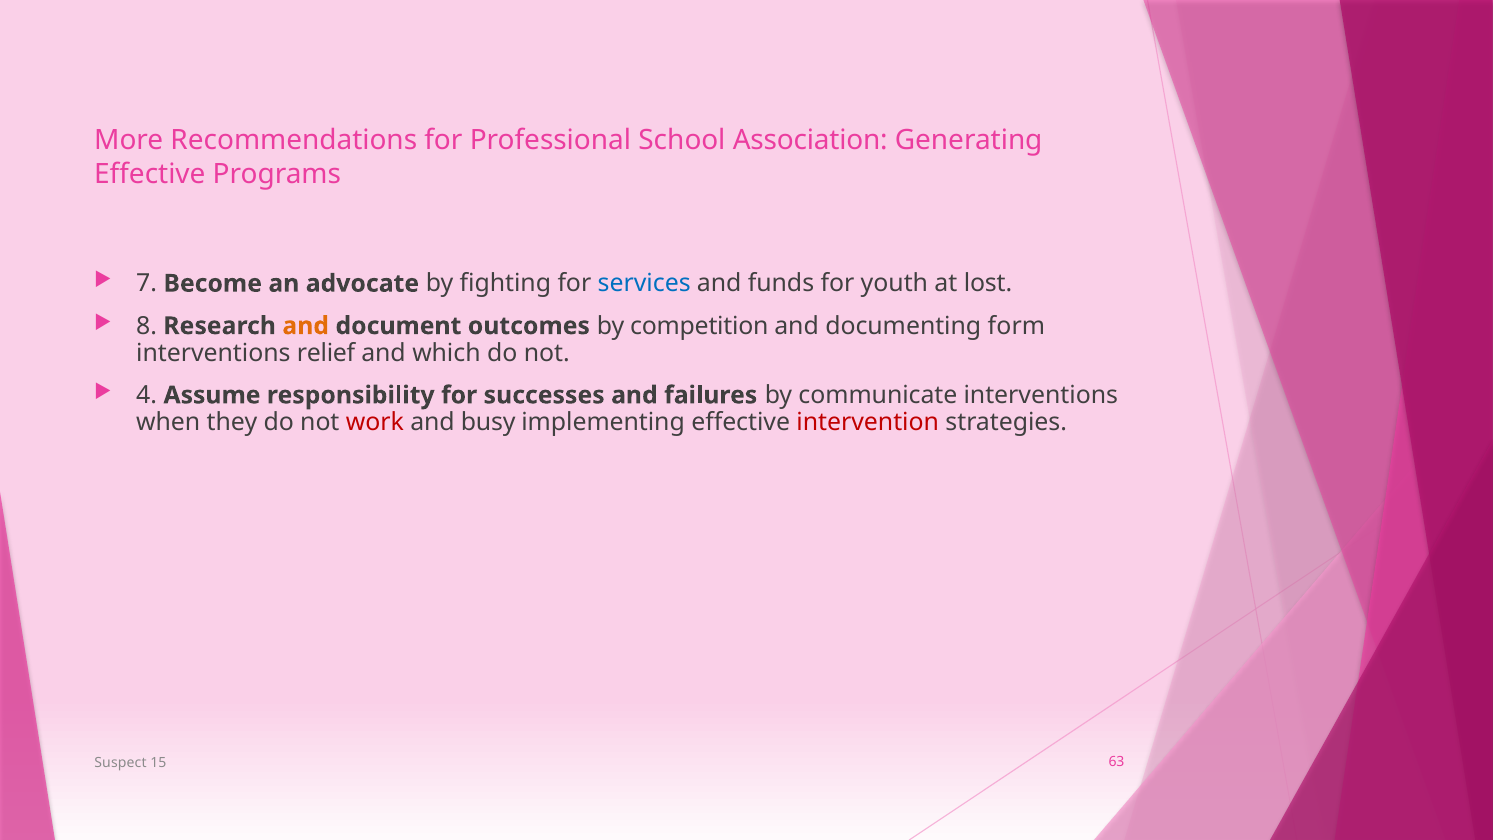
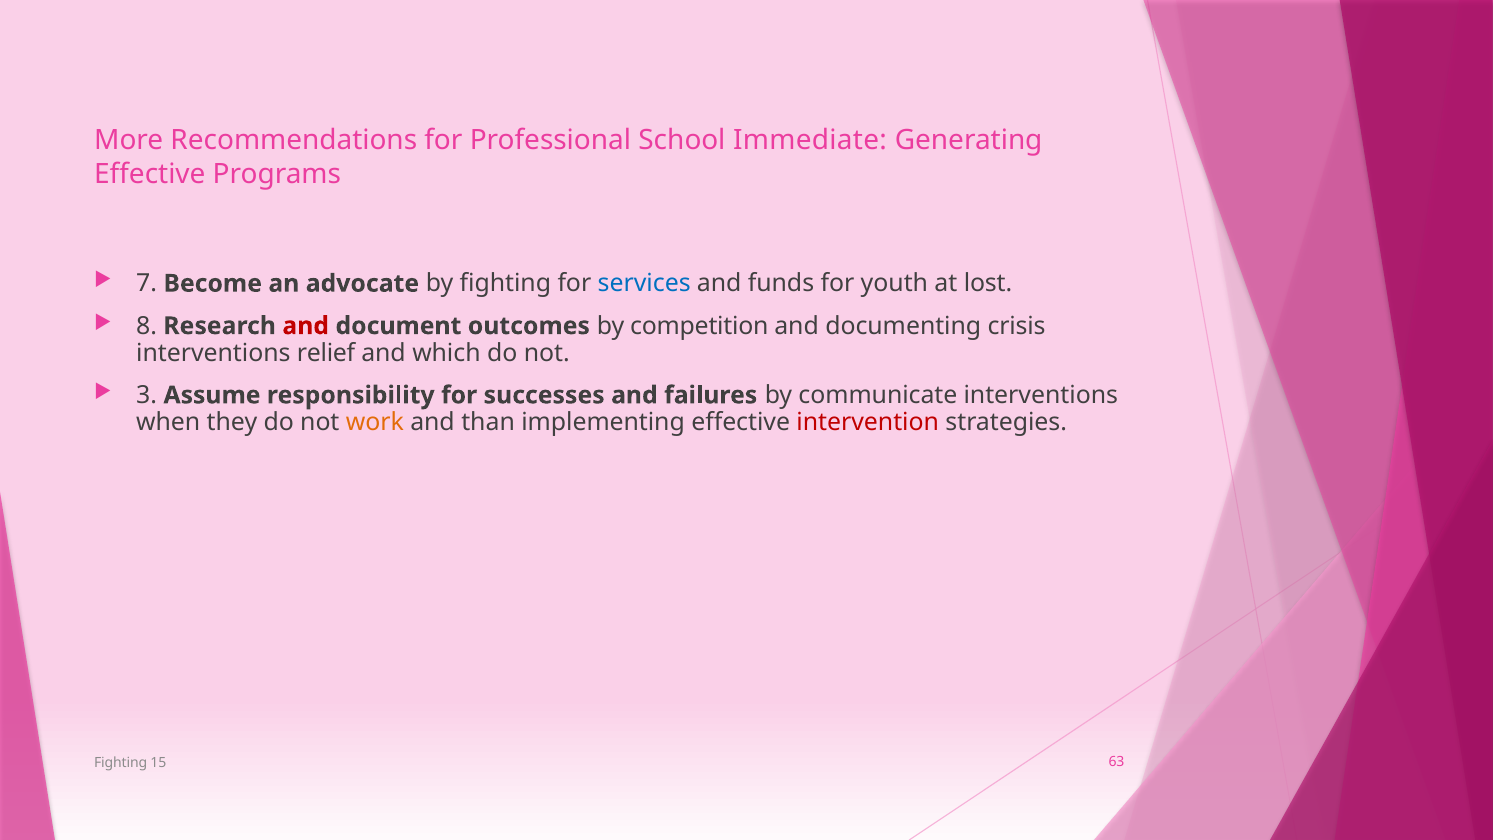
Association: Association -> Immediate (810, 141)
and colour: orange -> red (306, 326)
form: form -> crisis (1017, 326)
4: 4 -> 3 (147, 395)
work colour: red -> orange (375, 422)
busy: busy -> than (488, 422)
Suspect: Suspect -> Fighting (121, 763)
